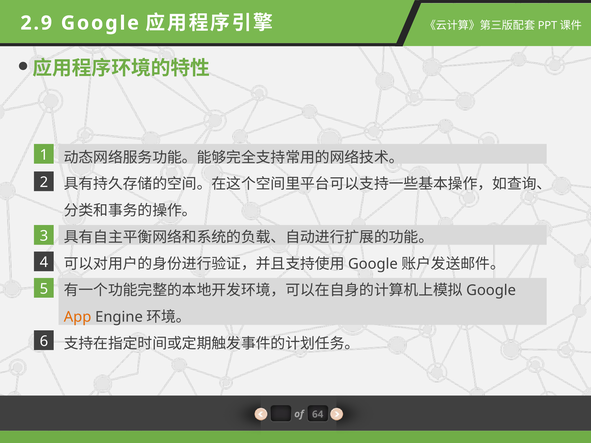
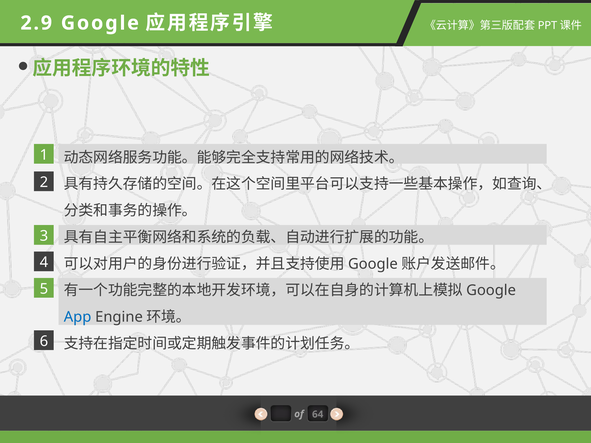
App colour: orange -> blue (78, 317)
